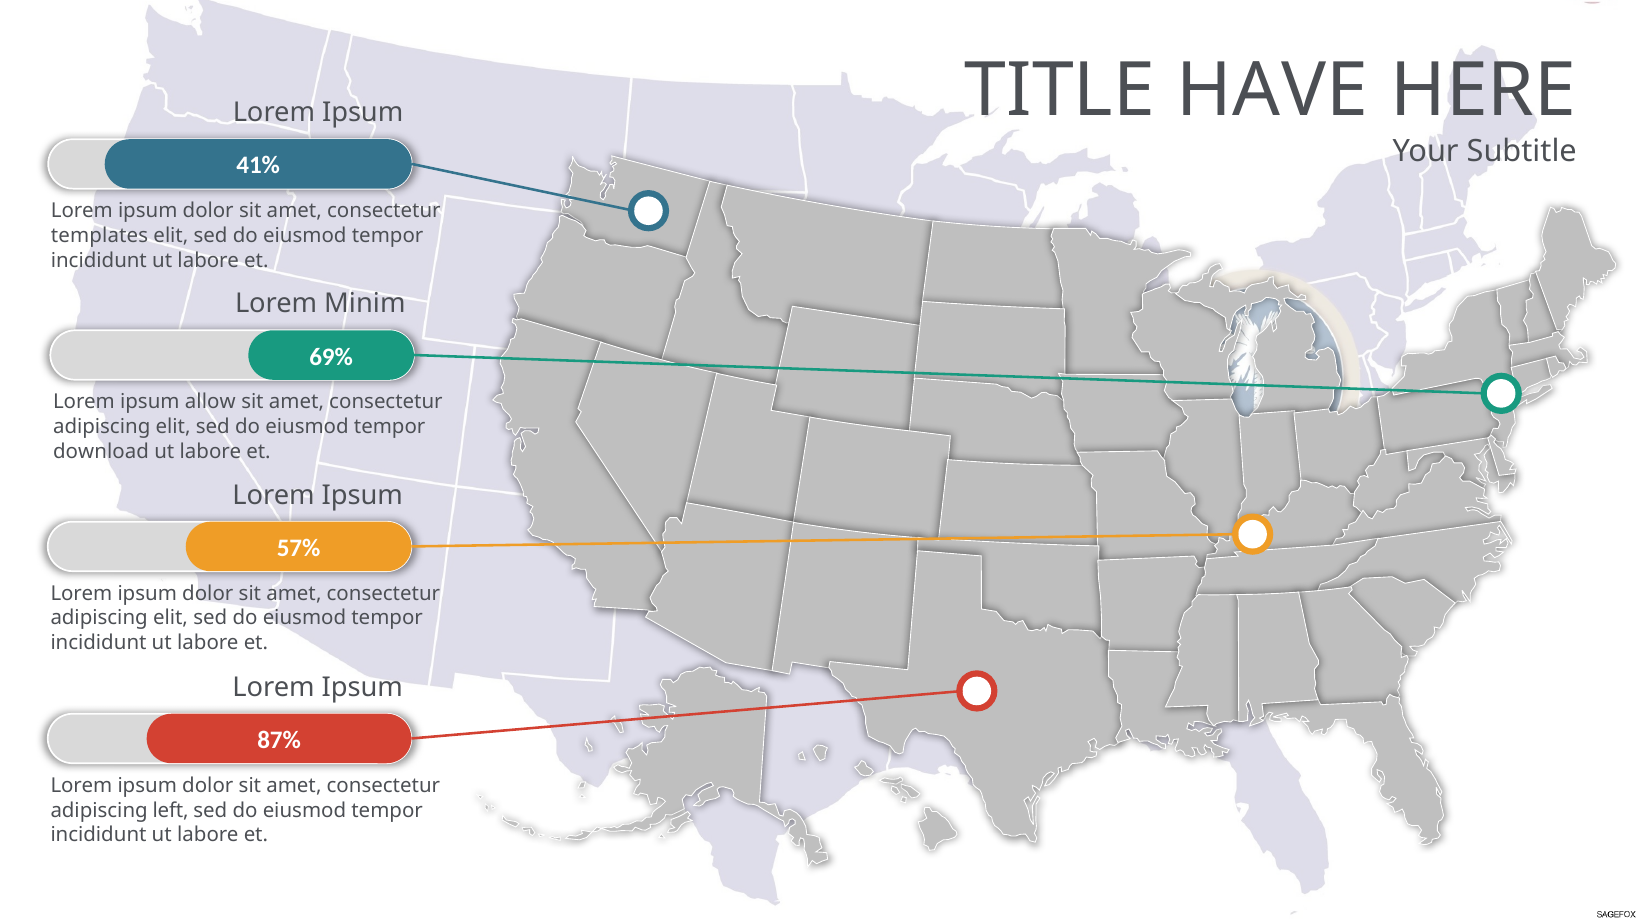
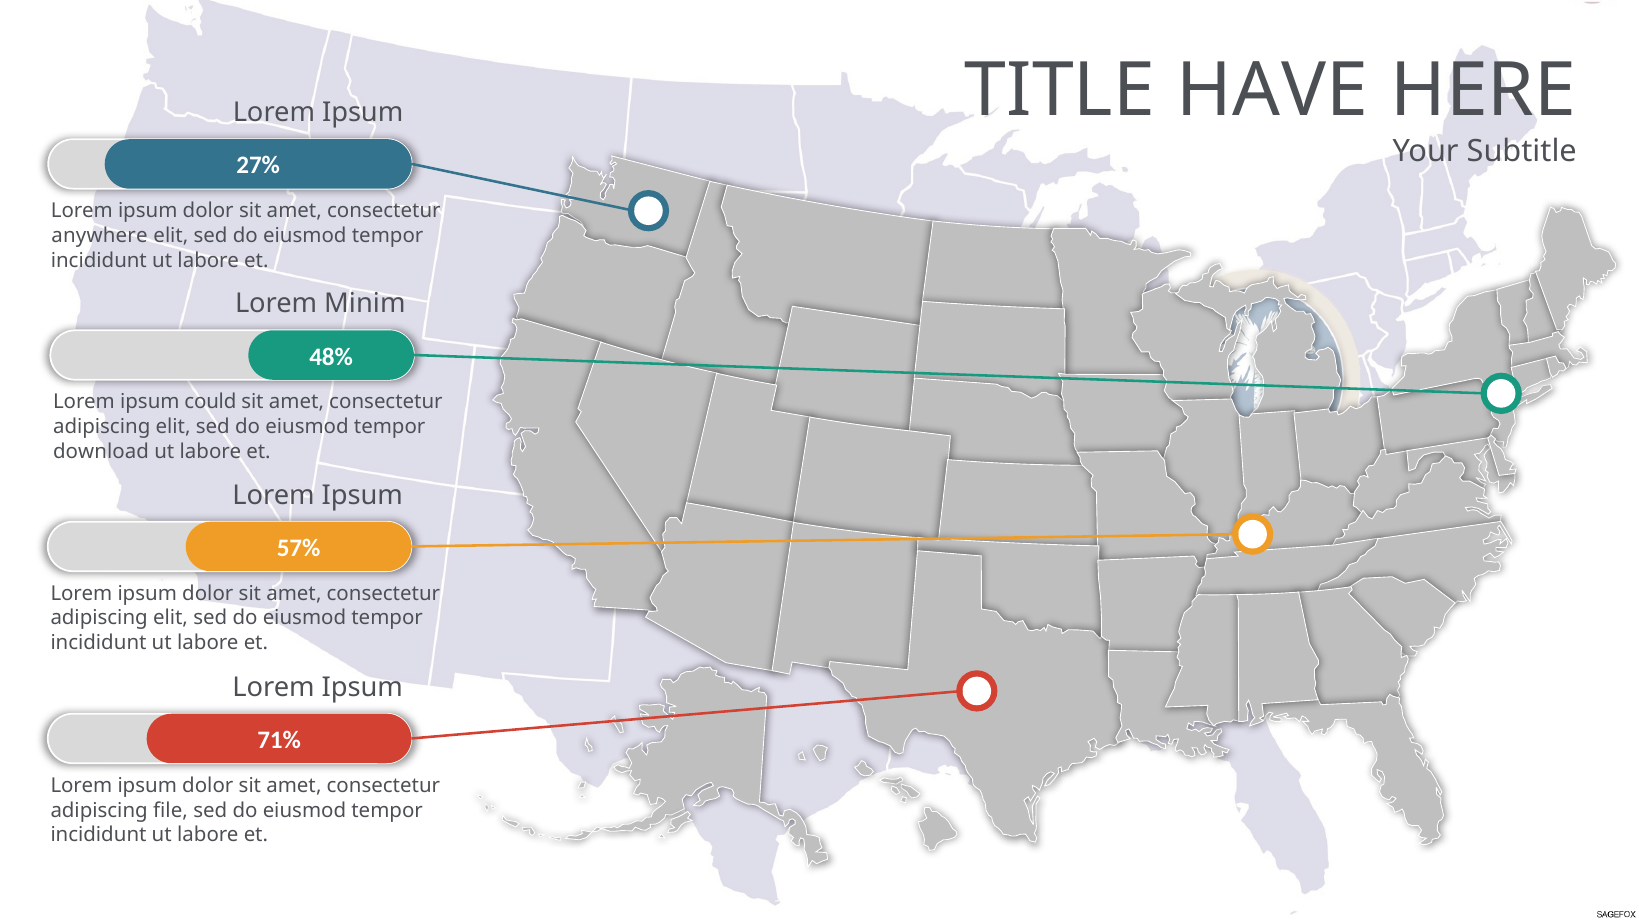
41%: 41% -> 27% (258, 166)
templates: templates -> anywhere (99, 236)
69%: 69% -> 48% (331, 357)
allow: allow -> could (210, 402)
87%: 87% -> 71% (279, 740)
left: left -> file (170, 810)
